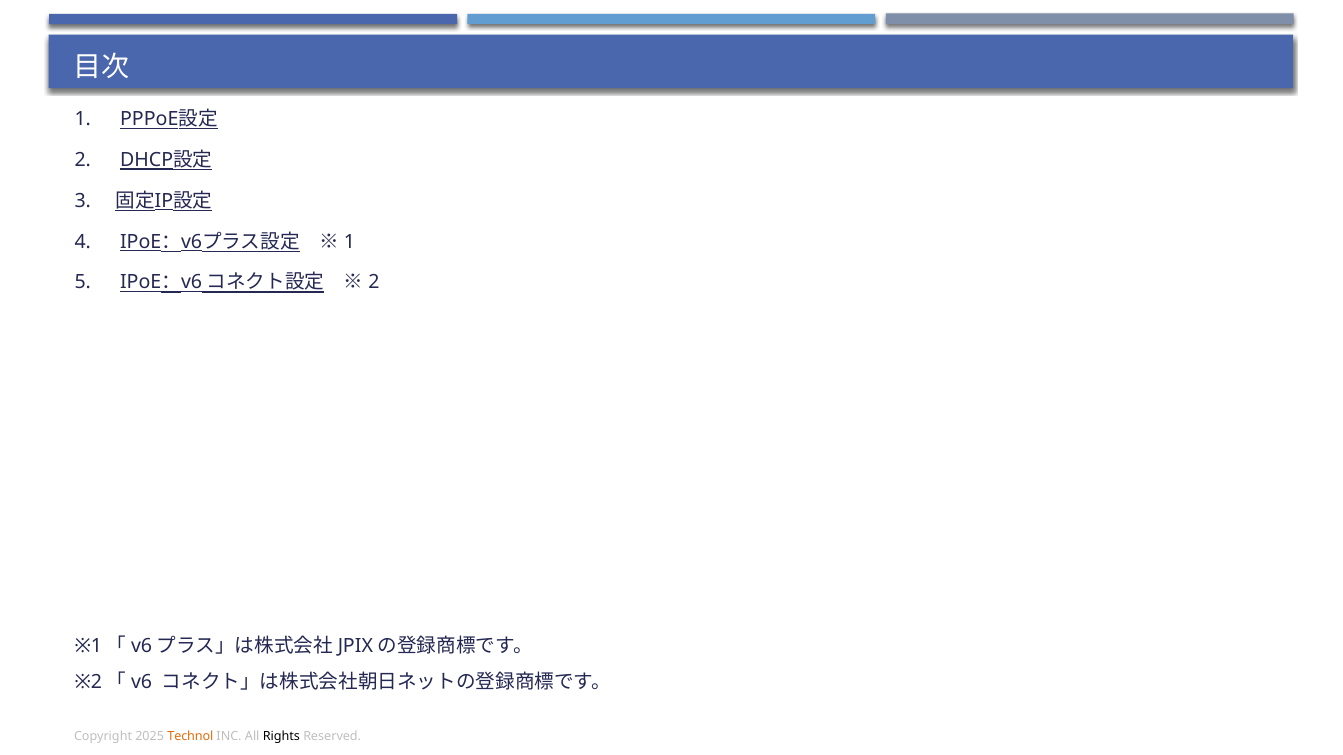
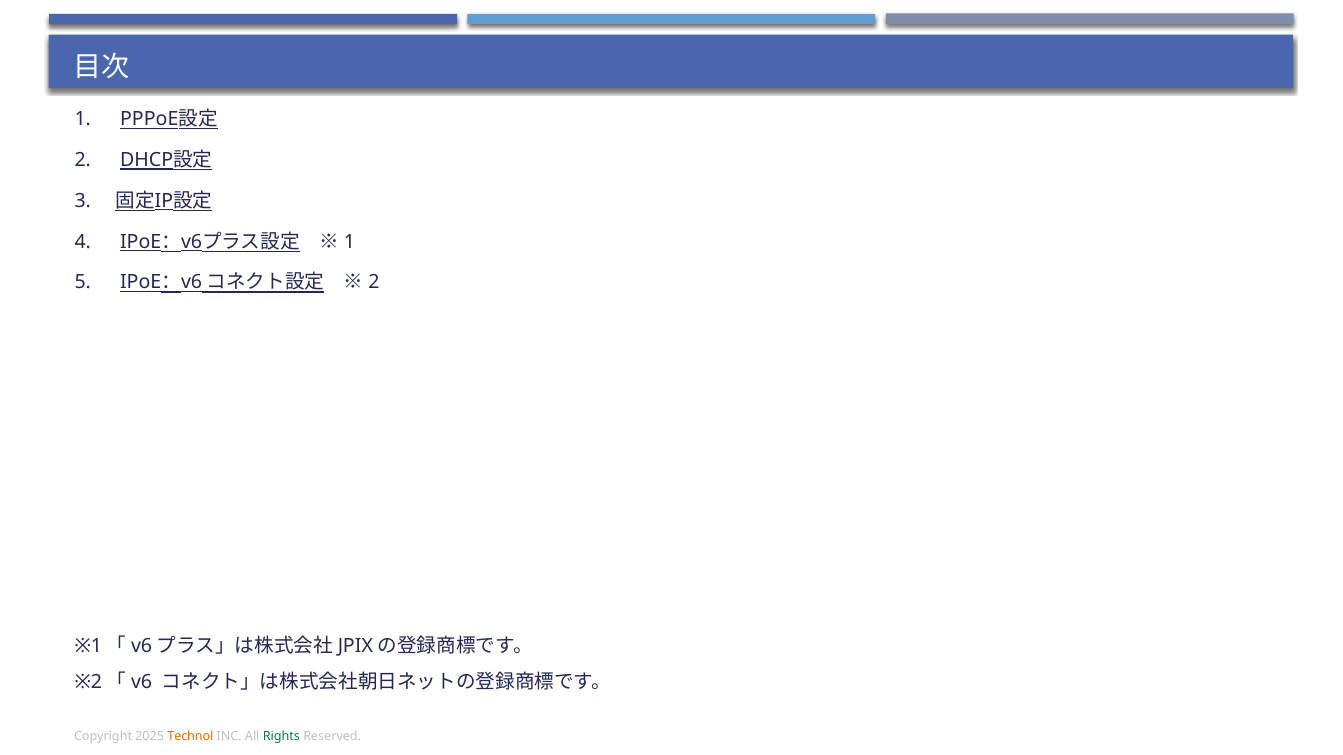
Rights colour: black -> green (281, 736)
